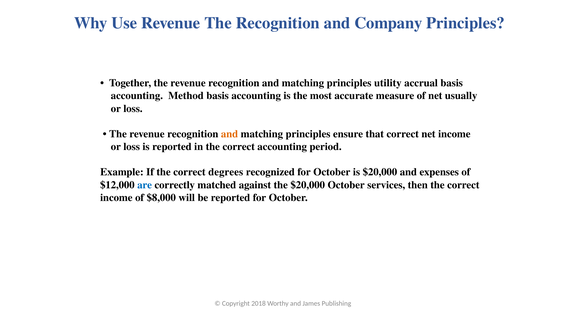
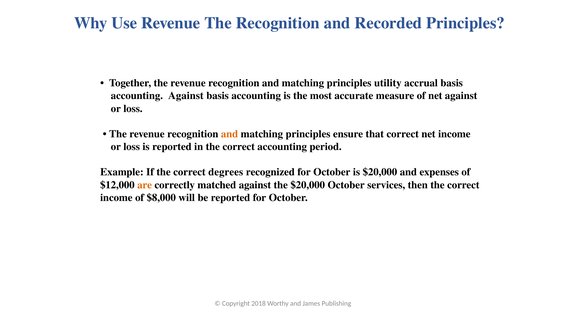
Company: Company -> Recorded (388, 23)
accounting Method: Method -> Against (186, 96)
net usually: usually -> against (461, 96)
are colour: blue -> orange (145, 185)
